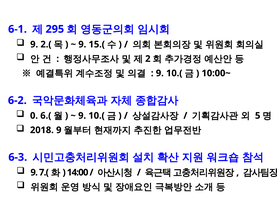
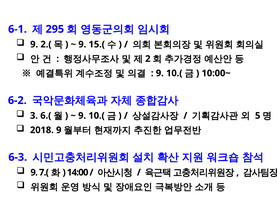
0: 0 -> 3 (34, 116)
